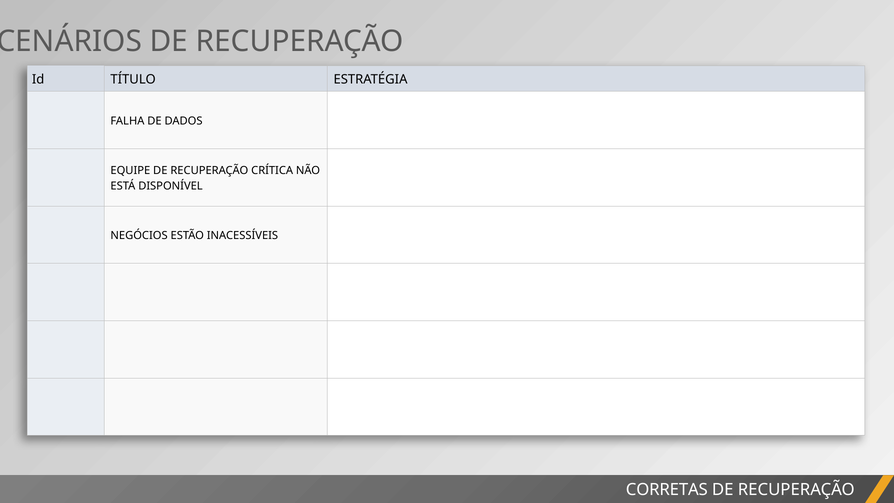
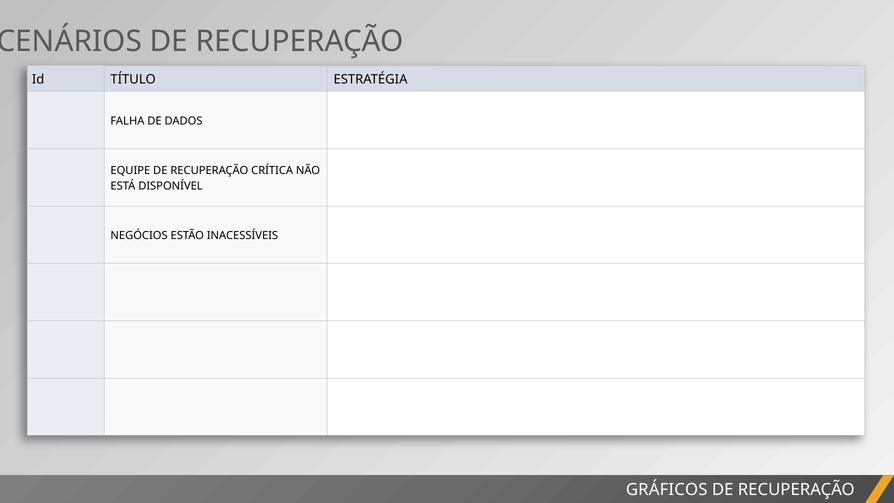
CORRETAS: CORRETAS -> GRÁFICOS (667, 489)
